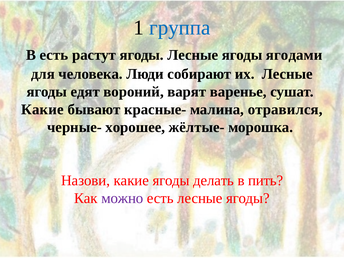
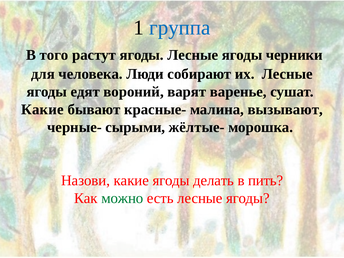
В есть: есть -> того (54, 55)
ягодами: ягодами -> черники (294, 55)
отравился: отравился -> вызывают (285, 110)
хорошее: хорошее -> сырыми (135, 127)
можно colour: purple -> green (122, 198)
